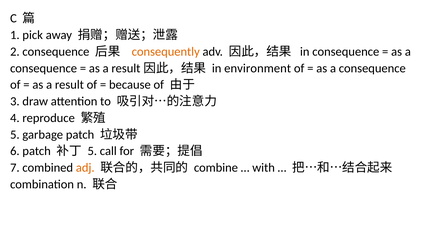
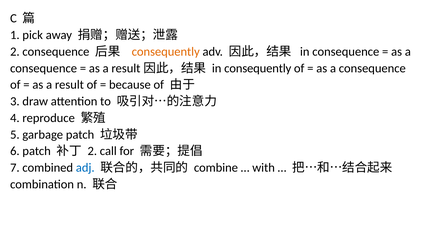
in environment: environment -> consequently (258, 68)
5: 5 -> 2 (92, 151)
adj colour: orange -> blue (85, 168)
